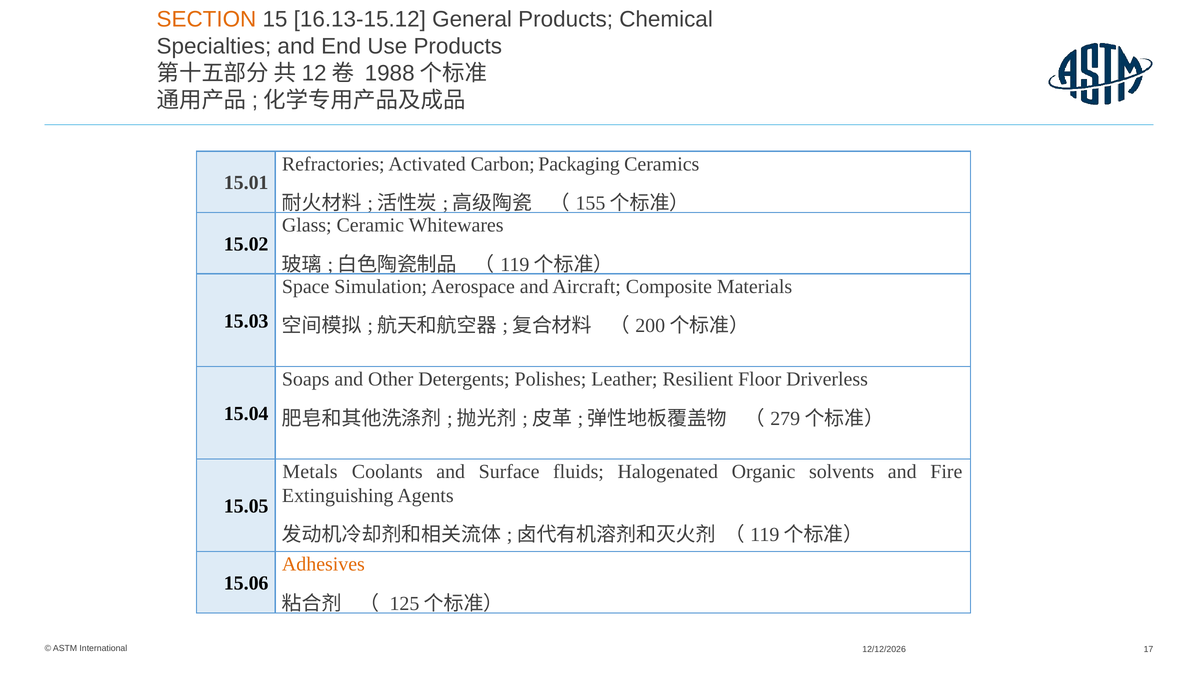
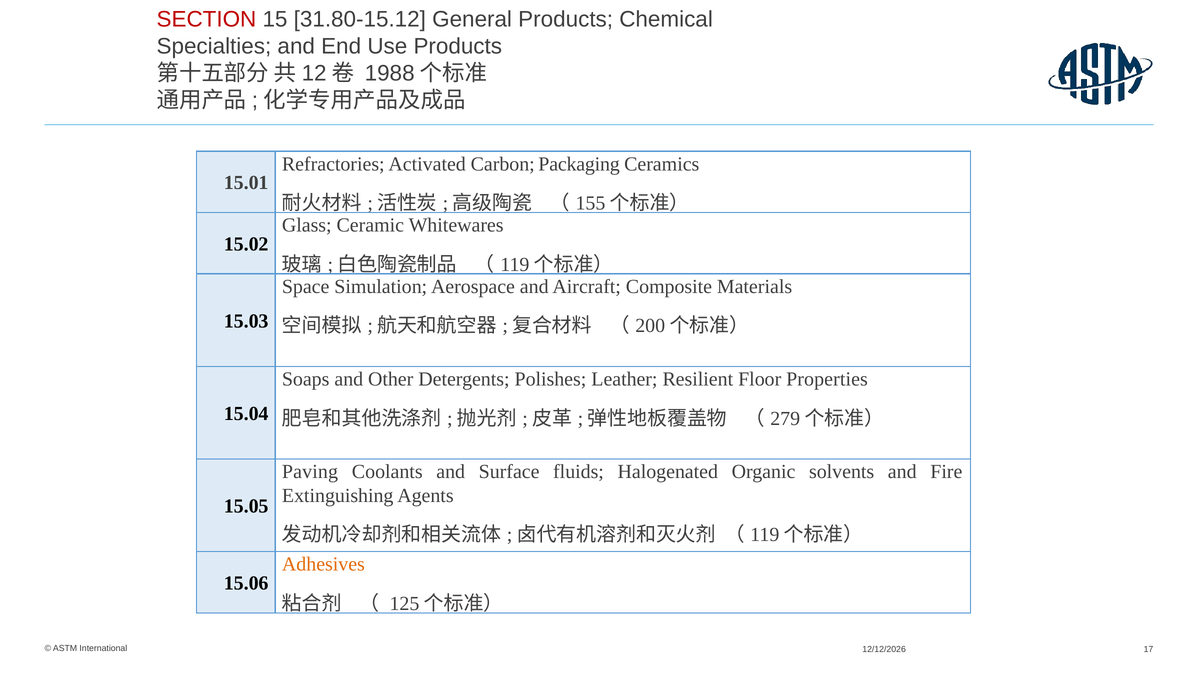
SECTION colour: orange -> red (206, 19)
16.13-15.12: 16.13-15.12 -> 31.80-15.12 (360, 19)
Driverless: Driverless -> Properties (827, 379)
Metals: Metals -> Paving (310, 472)
